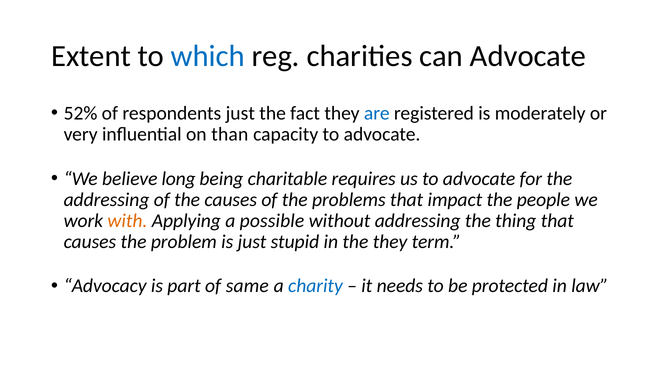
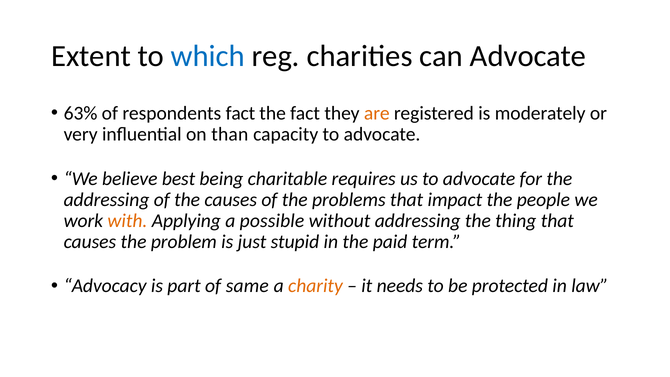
52%: 52% -> 63% (81, 113)
respondents just: just -> fact (240, 113)
are colour: blue -> orange (377, 113)
long: long -> best (179, 179)
the they: they -> paid (390, 242)
charity colour: blue -> orange (315, 286)
